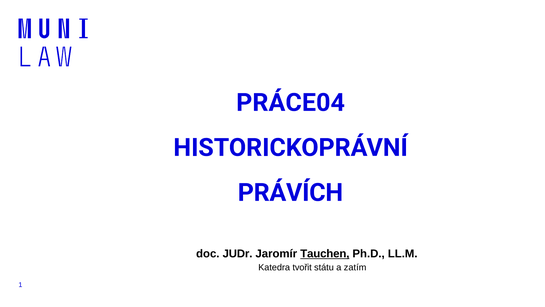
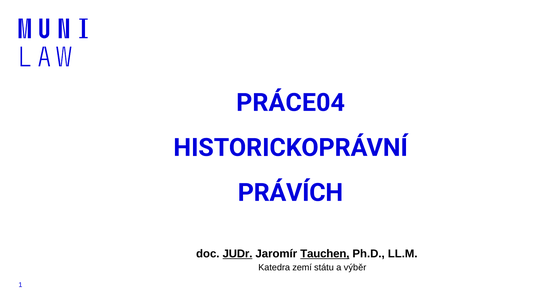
JUDr underline: none -> present (238, 254)
tvořit: tvořit -> zemí (302, 267)
zatím: zatím -> výběr (355, 267)
